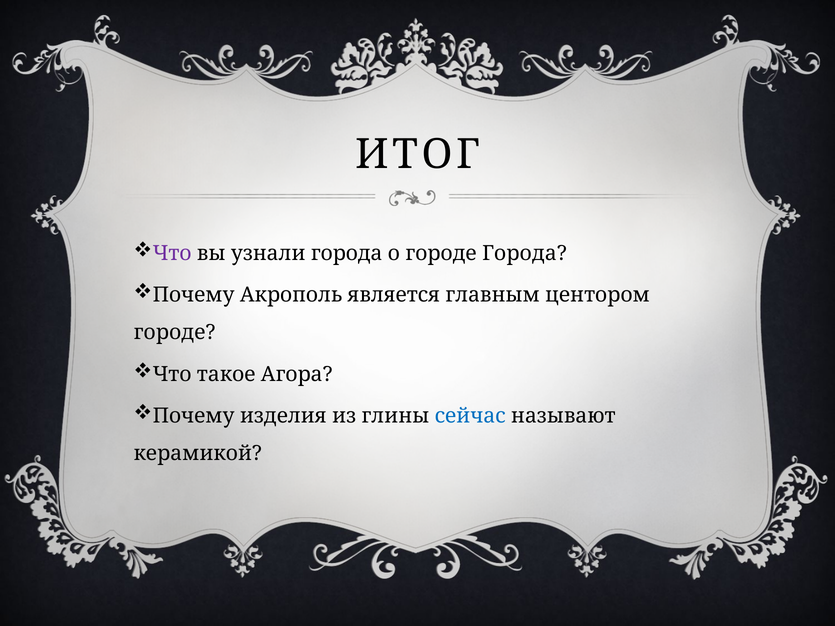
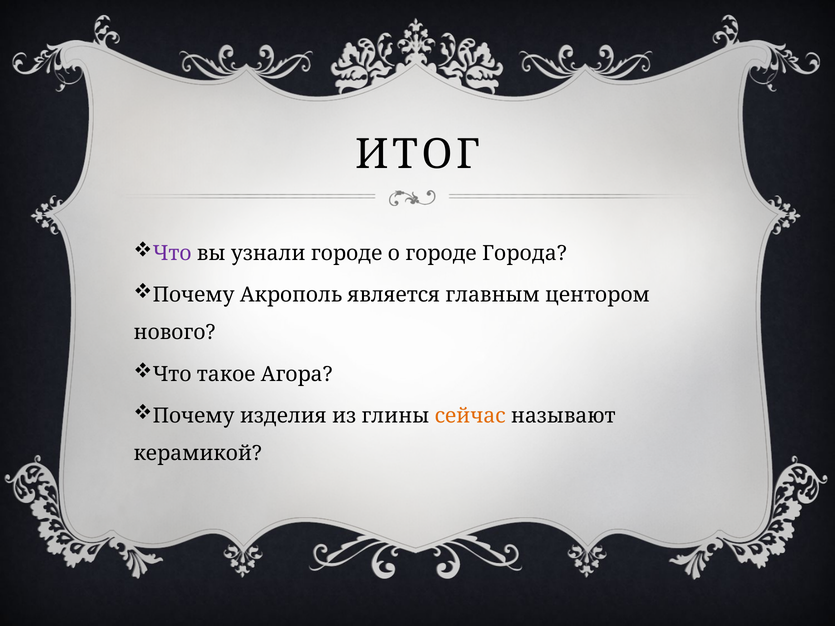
узнали города: города -> городе (347, 253)
городе: городе -> нового (175, 333)
сейчас colour: blue -> orange (470, 416)
